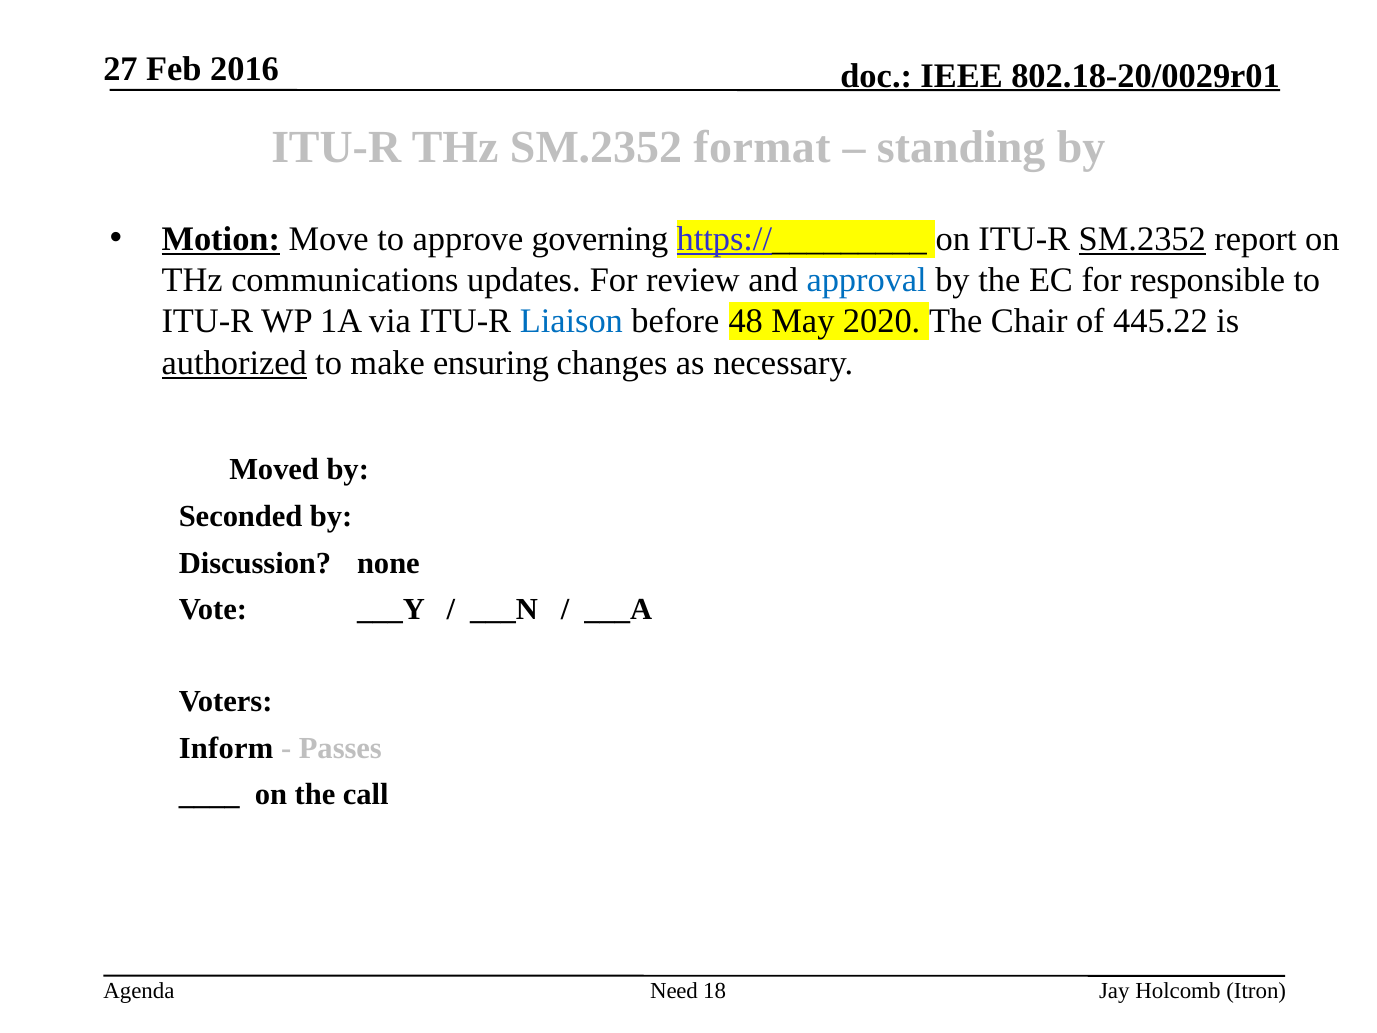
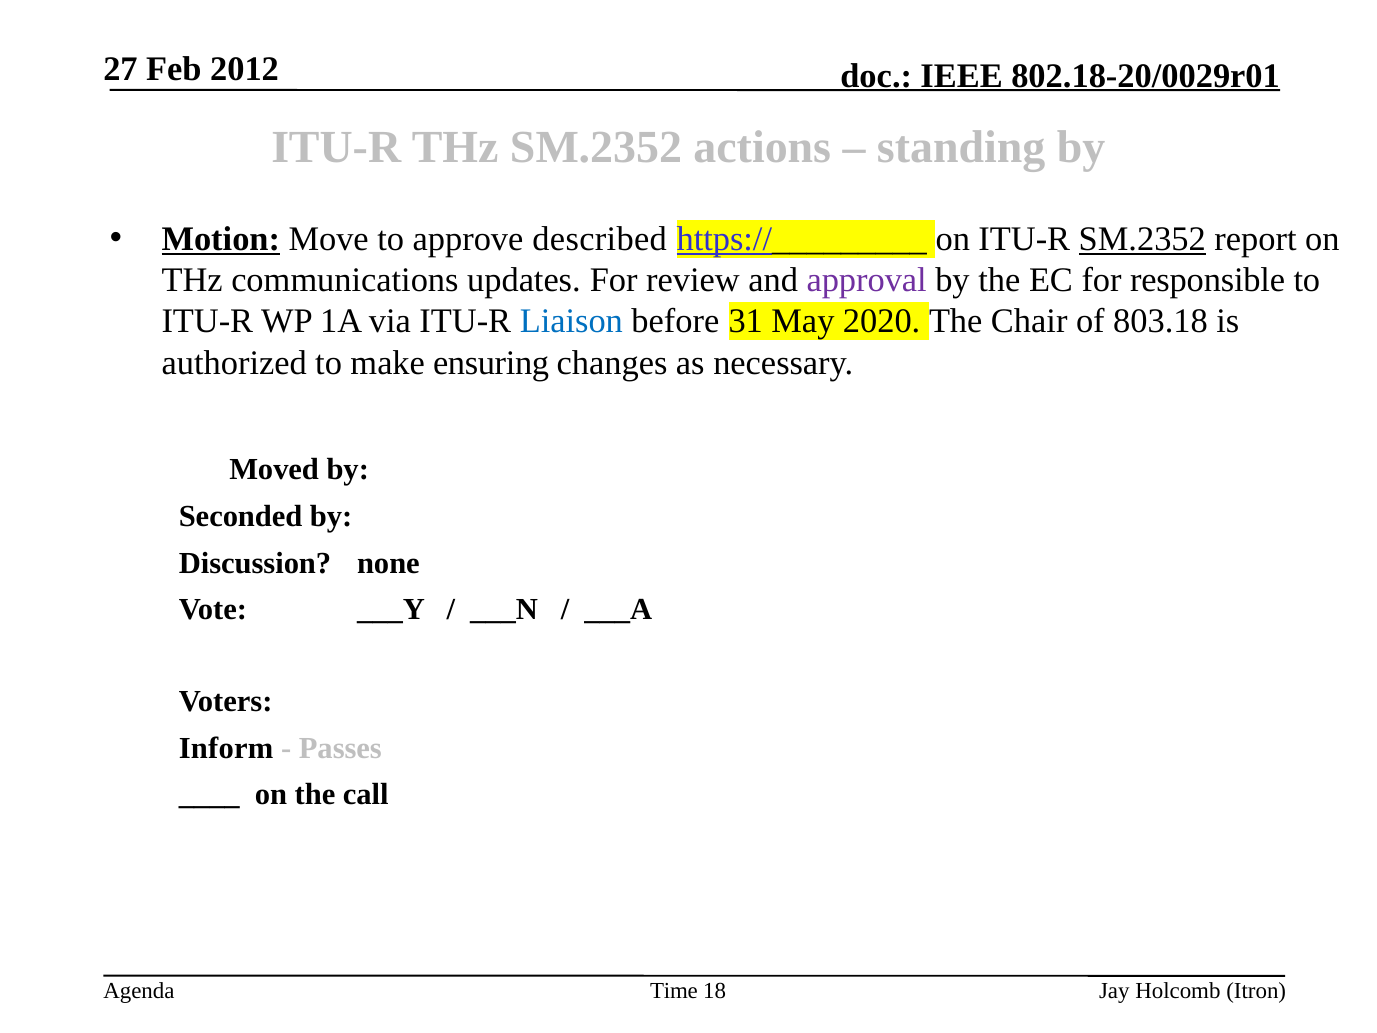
2016: 2016 -> 2012 (245, 69)
format: format -> actions (762, 148)
governing: governing -> described (600, 239)
approval colour: blue -> purple (867, 280)
48: 48 -> 31 (746, 321)
445.22: 445.22 -> 803.18 (1161, 321)
authorized underline: present -> none (234, 363)
Need: Need -> Time (674, 990)
